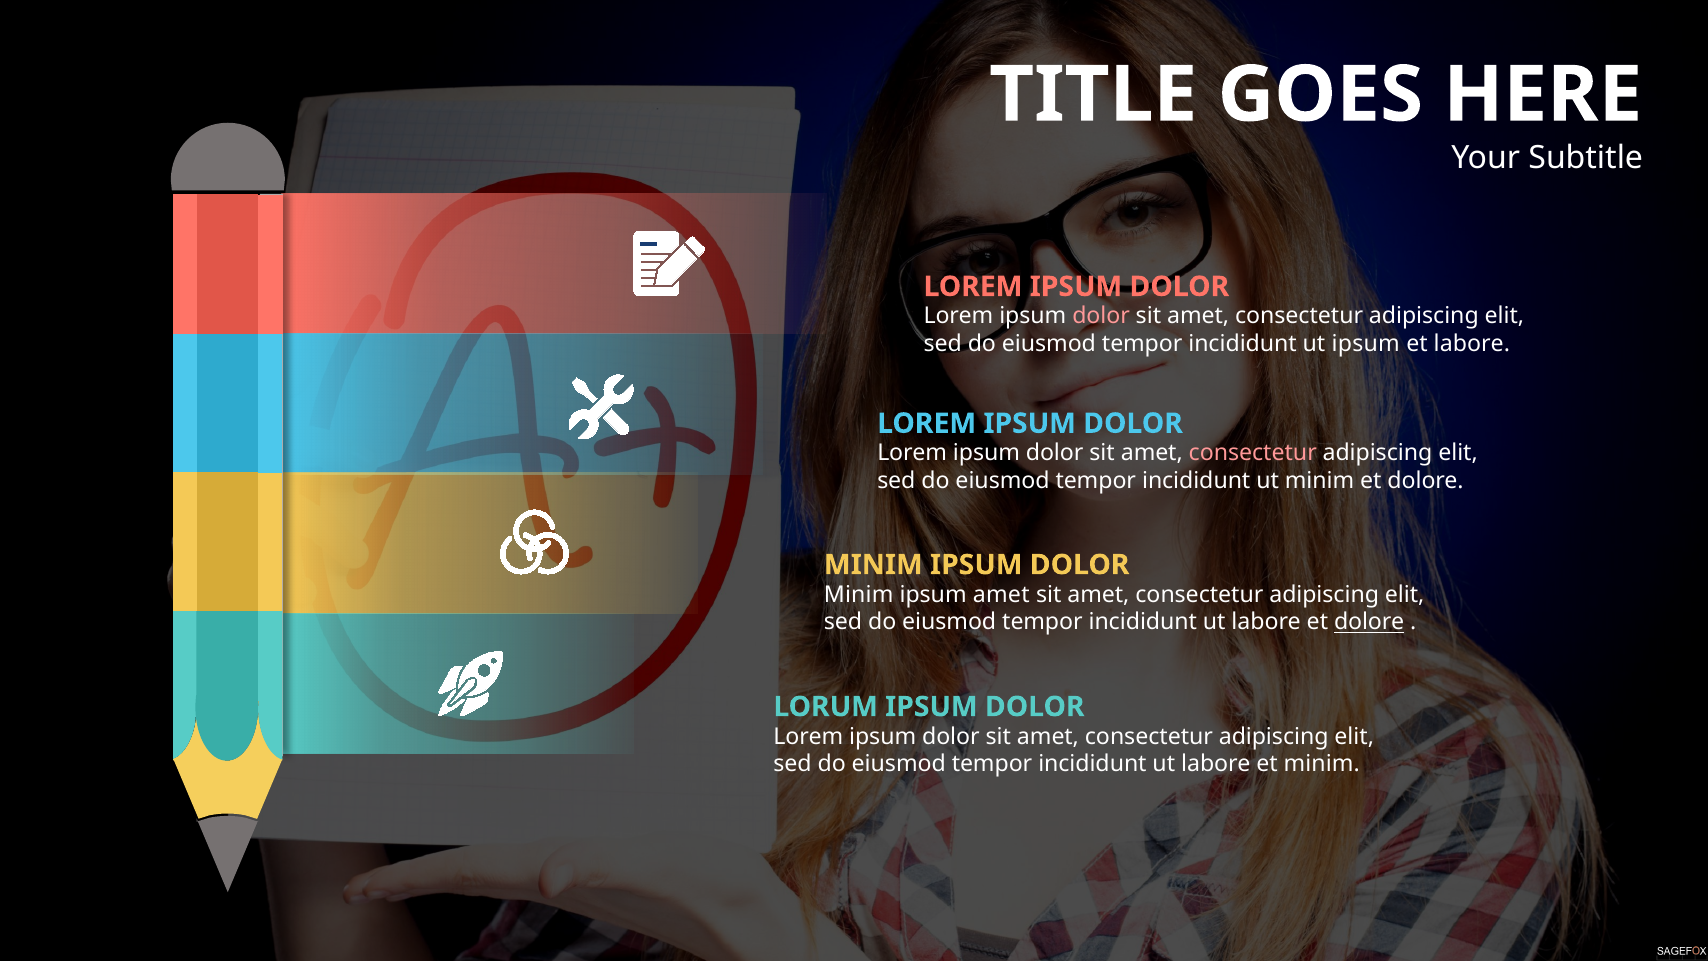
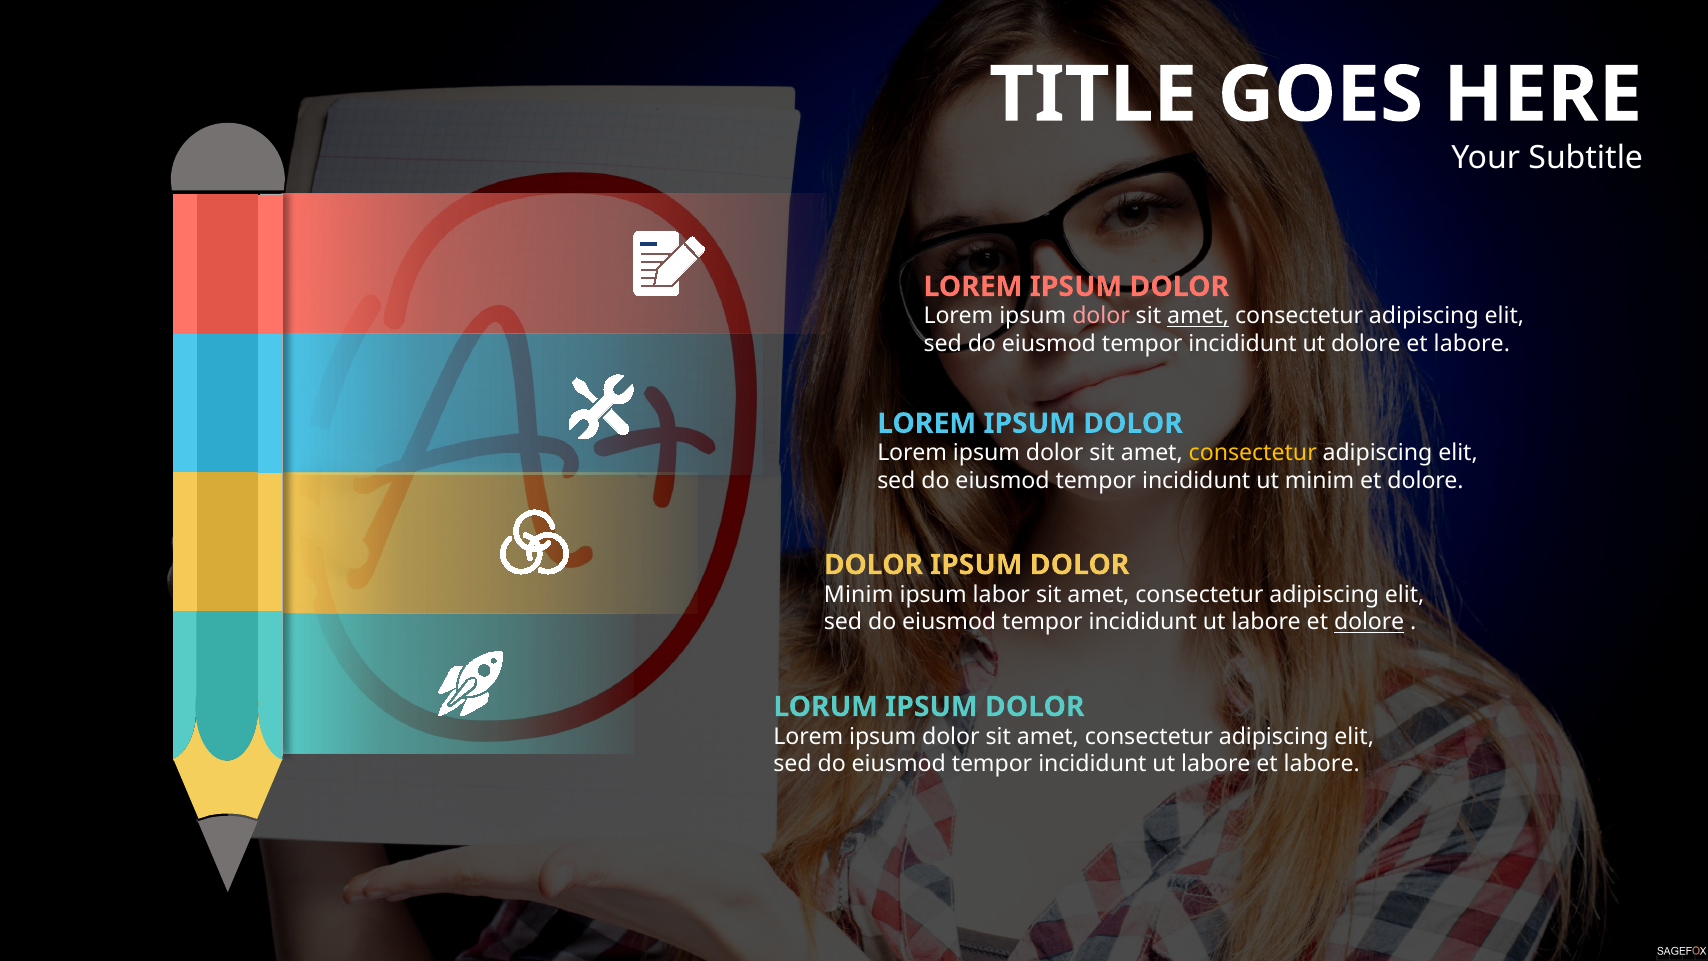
amet underline: none -> present (1198, 316)
ut ipsum: ipsum -> dolore (1366, 344)
consectetur colour: pink -> yellow (1253, 453)
MINIM: MINIM -> DOLOR (873, 565)
ipsum amet: amet -> labor (1001, 594)
labore et minim: minim -> labore (1322, 764)
